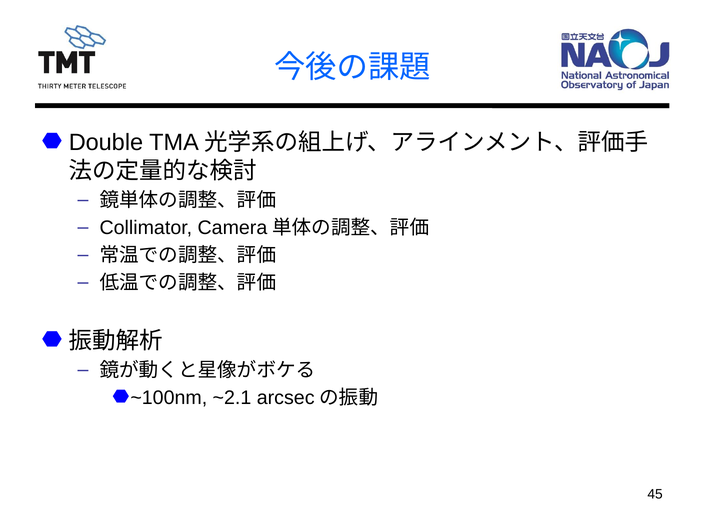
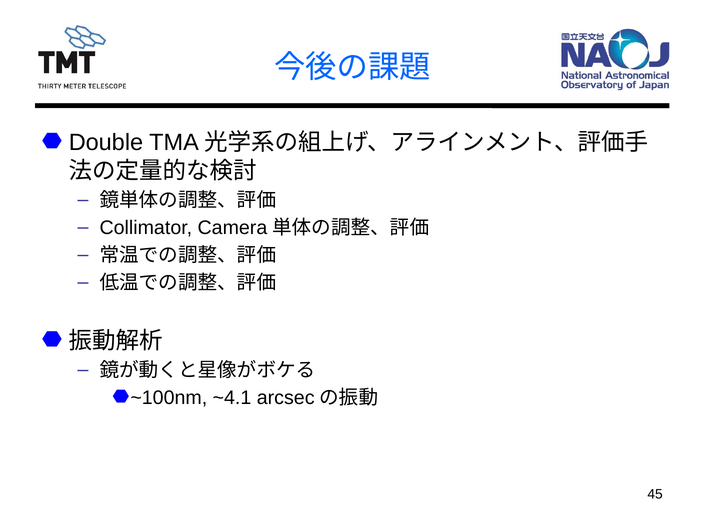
~2.1: ~2.1 -> ~4.1 (232, 398)
